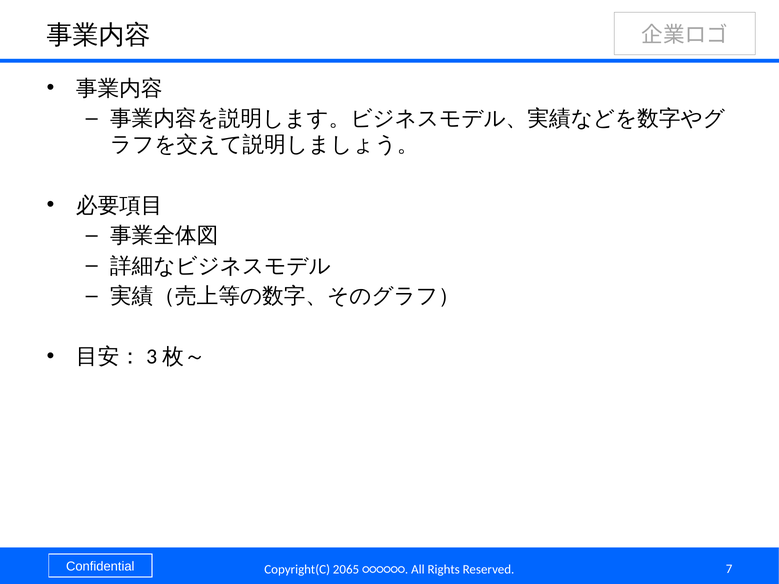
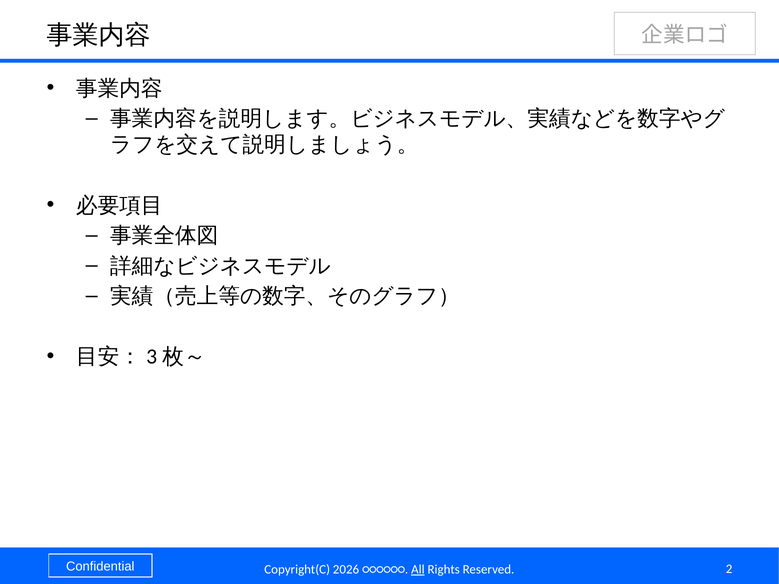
2065: 2065 -> 2026 (346, 570)
All underline: none -> present (418, 570)
7: 7 -> 2 (729, 569)
